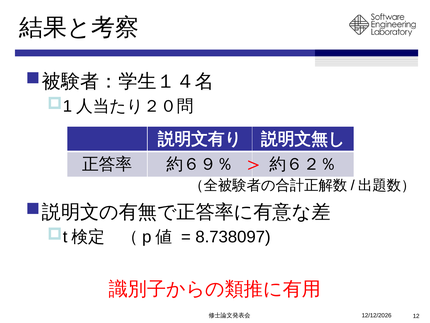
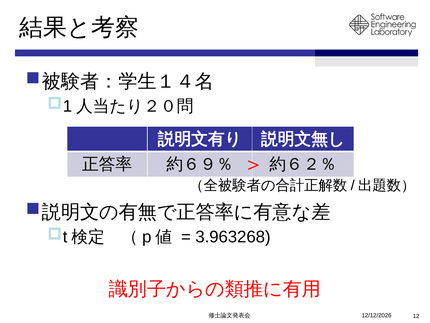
8.738097: 8.738097 -> 3.963268 (233, 237)
